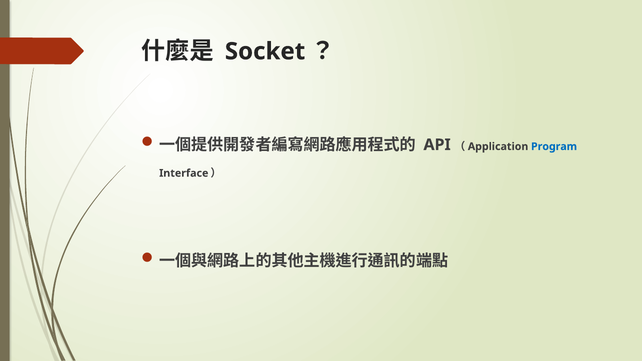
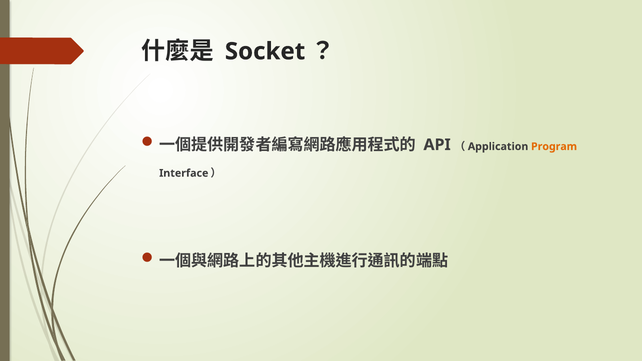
Program colour: blue -> orange (554, 147)
